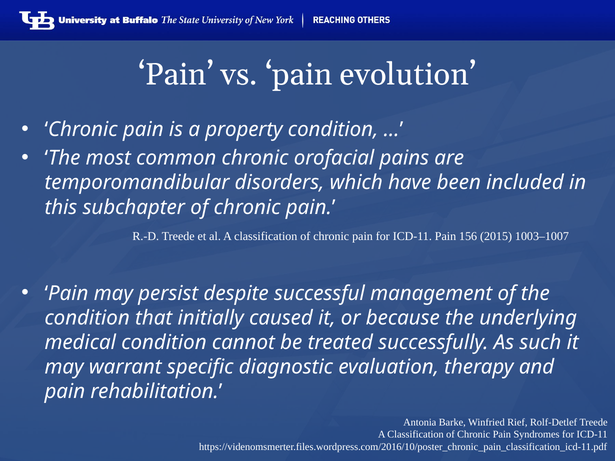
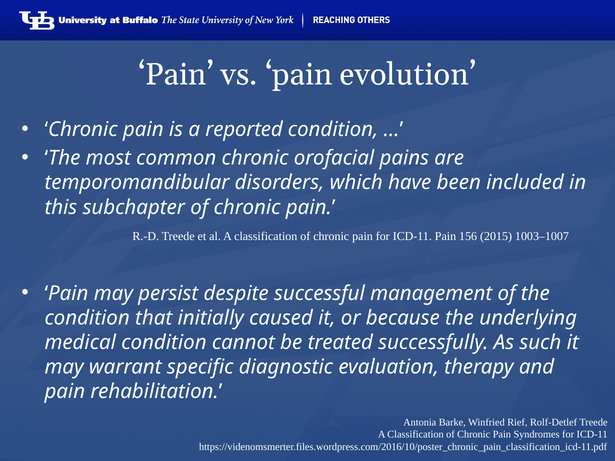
property: property -> reported (244, 130)
